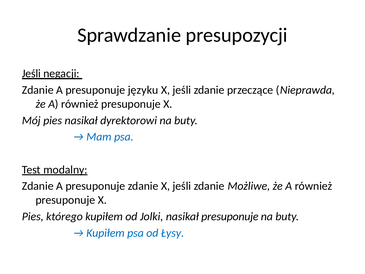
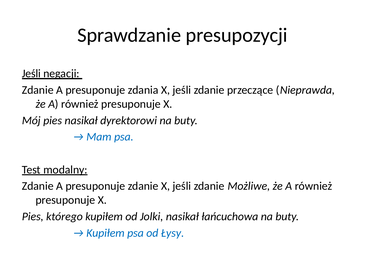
języku: języku -> zdania (143, 90)
nasikał presuponuje: presuponuje -> łańcuchowa (230, 216)
